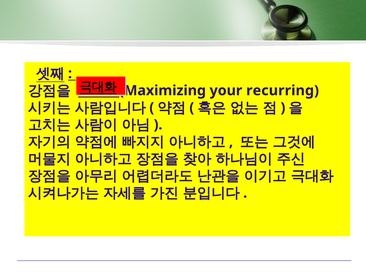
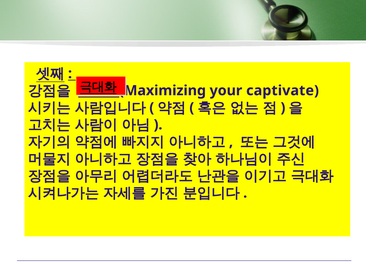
recurring: recurring -> captivate (283, 91)
